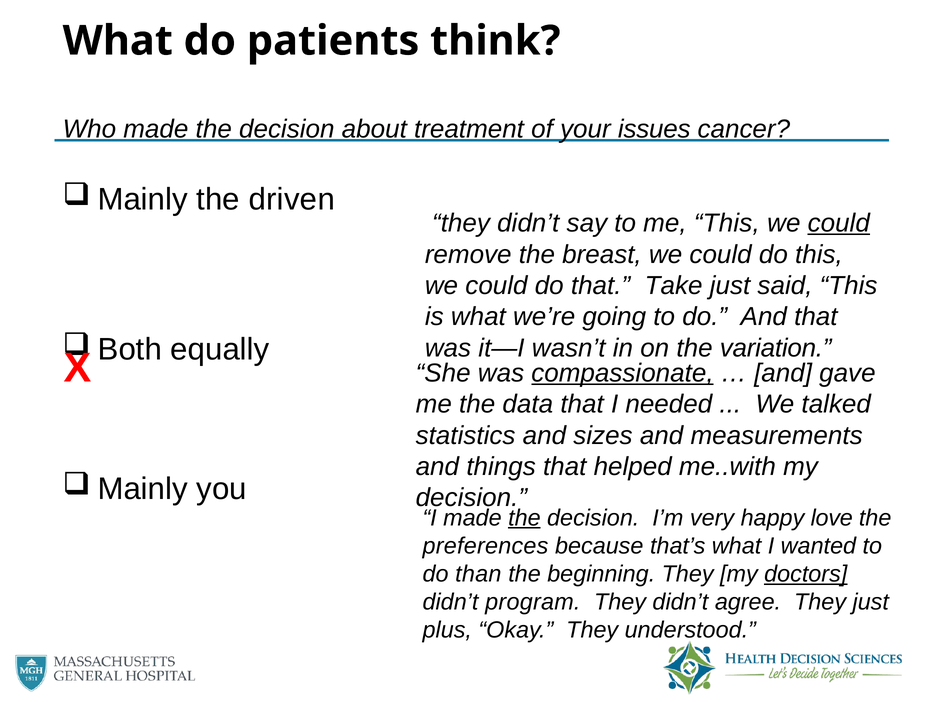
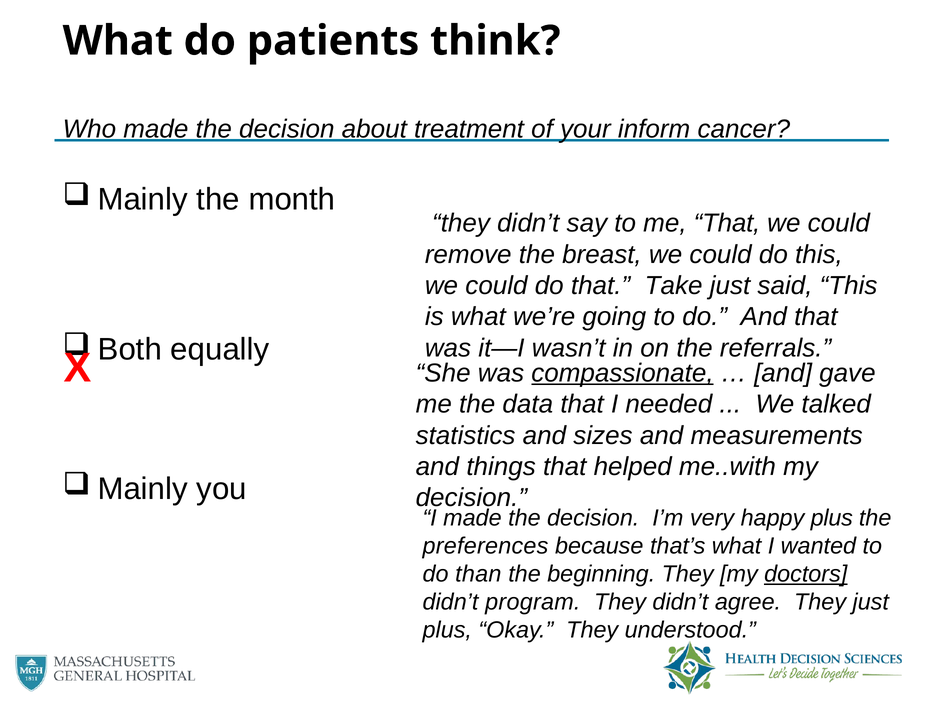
issues: issues -> inform (654, 129)
driven: driven -> month (292, 200)
me This: This -> That (727, 223)
could underline: present -> none (839, 223)
variation: variation -> referrals (776, 348)
the underline: present -> none (524, 518)
happy love: love -> plus (832, 518)
